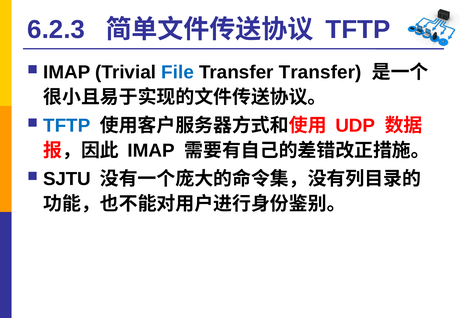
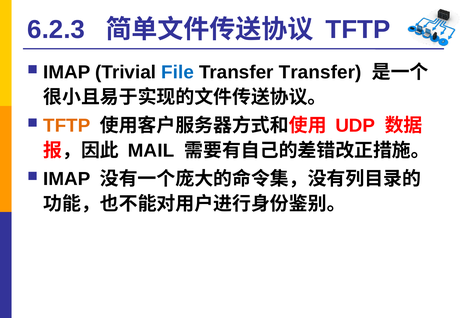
TFTP colour: blue -> orange (67, 126)
IMAP: IMAP -> MAIL (151, 151)
SJTU: SJTU -> IMAP (67, 179)
